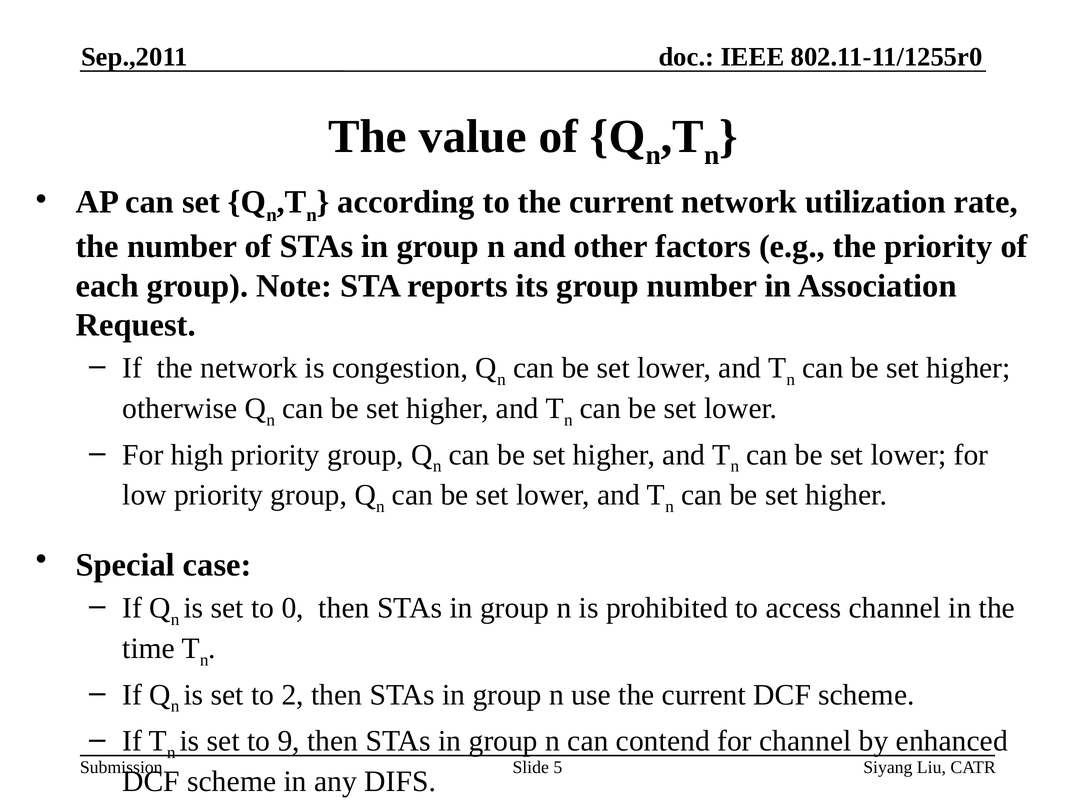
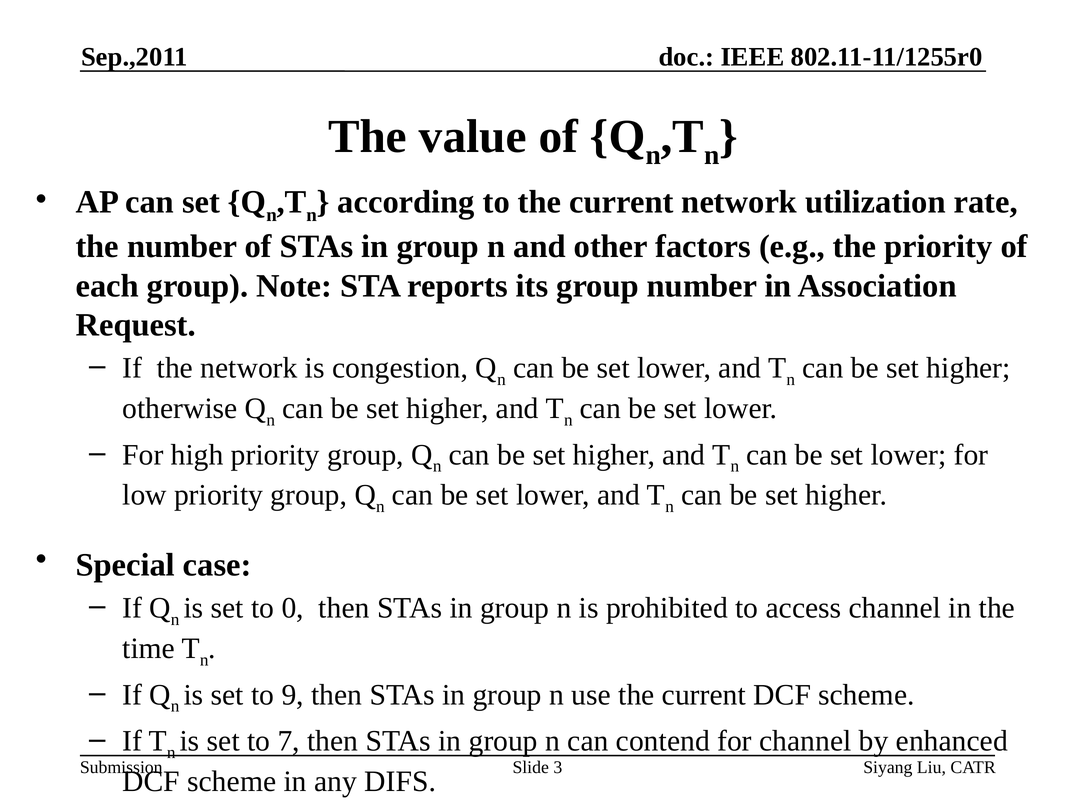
2: 2 -> 9 (293, 694)
9: 9 -> 7 (289, 741)
5: 5 -> 3 (558, 767)
